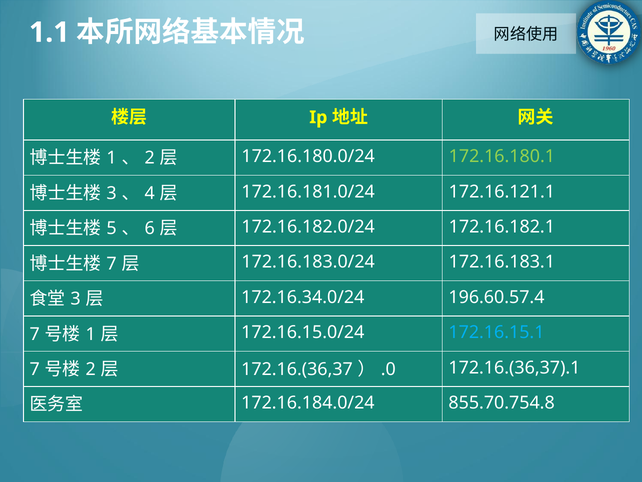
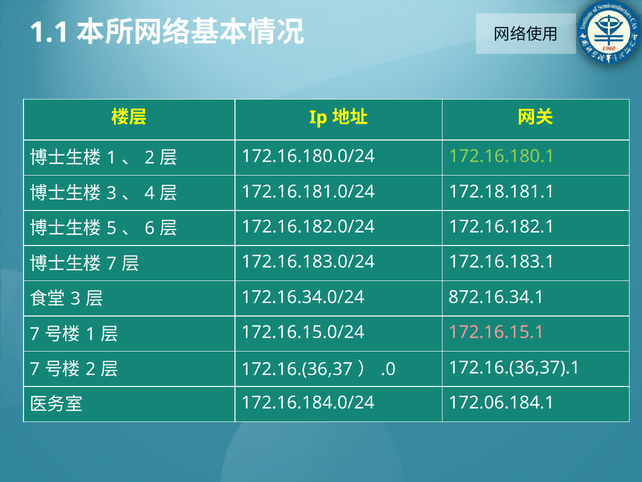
172.16.121.1: 172.16.121.1 -> 172.18.181.1 (502, 191)
196.60.57.4: 196.60.57.4 -> 872.16.34.1 (496, 297)
172.16.15.1 colour: light blue -> pink (496, 332)
855.70.754.8: 855.70.754.8 -> 172.06.184.1 (502, 403)
